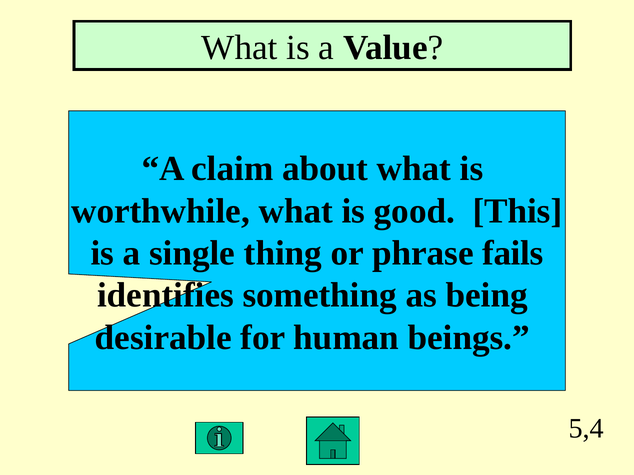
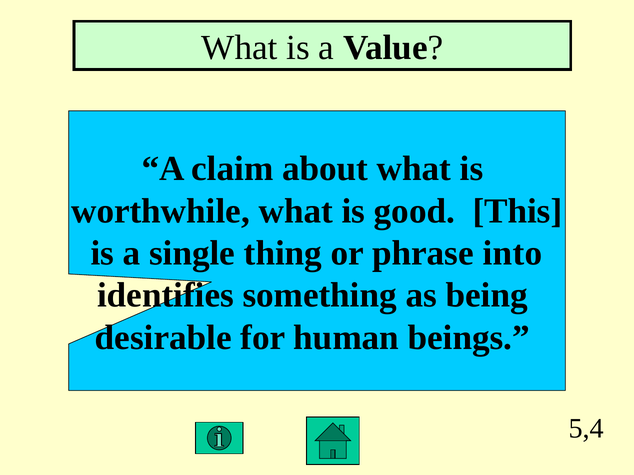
fails: fails -> into (513, 253)
